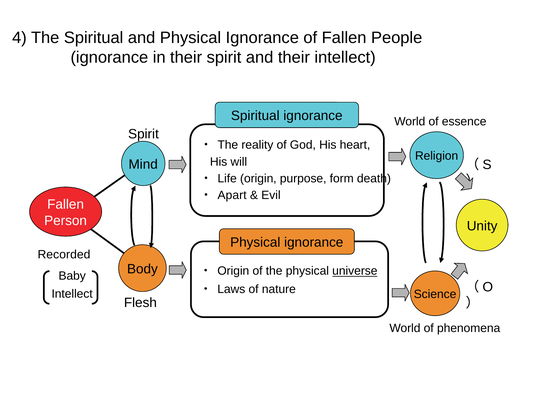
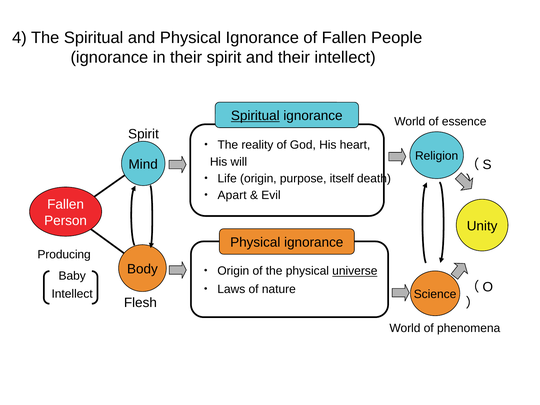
Spiritual underline: none -> present (255, 116)
form: form -> itself (342, 178)
Recorded: Recorded -> Producing (64, 255)
